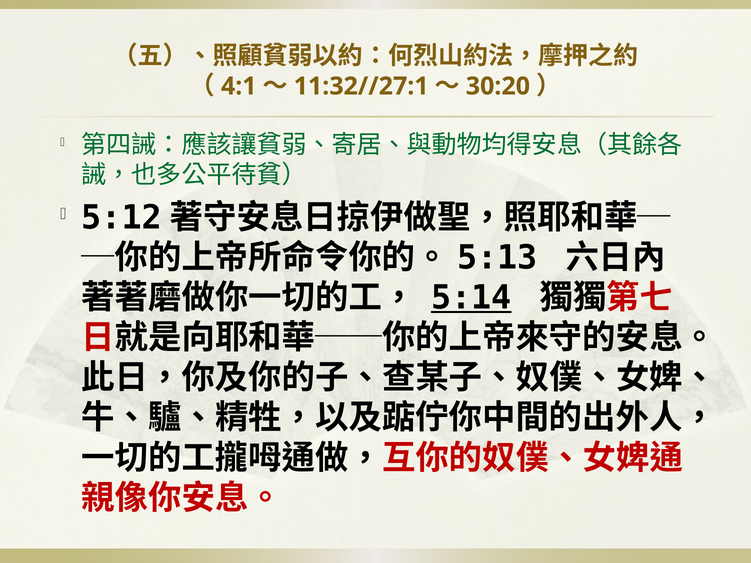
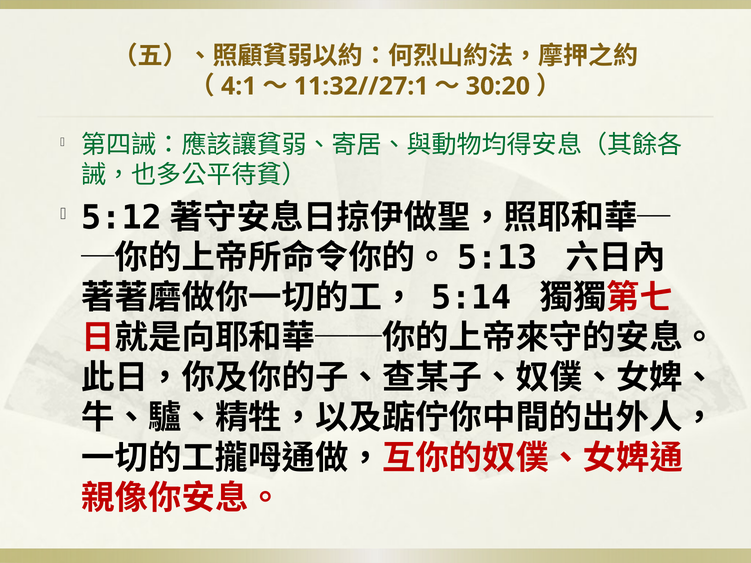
5:14 underline: present -> none (471, 298)
